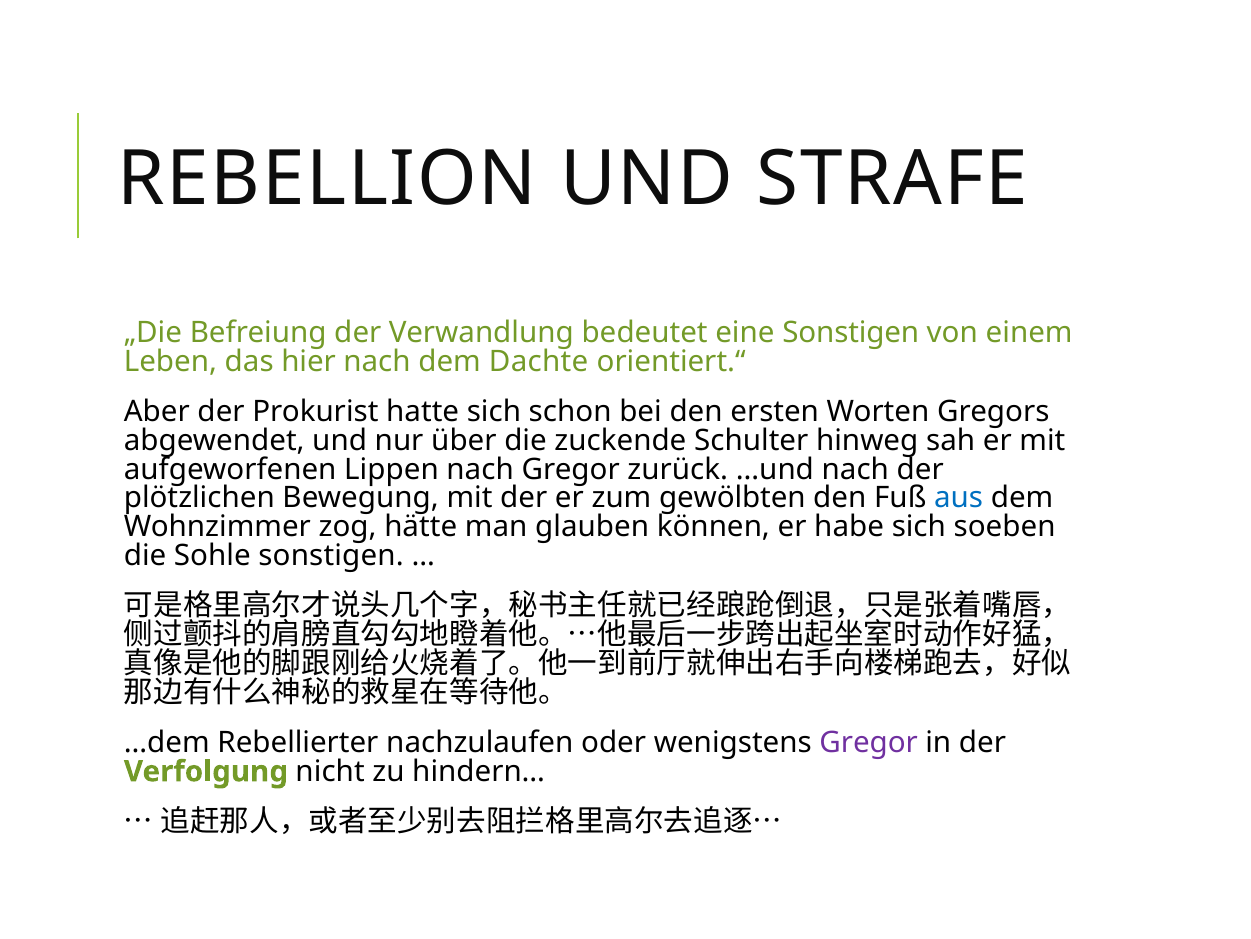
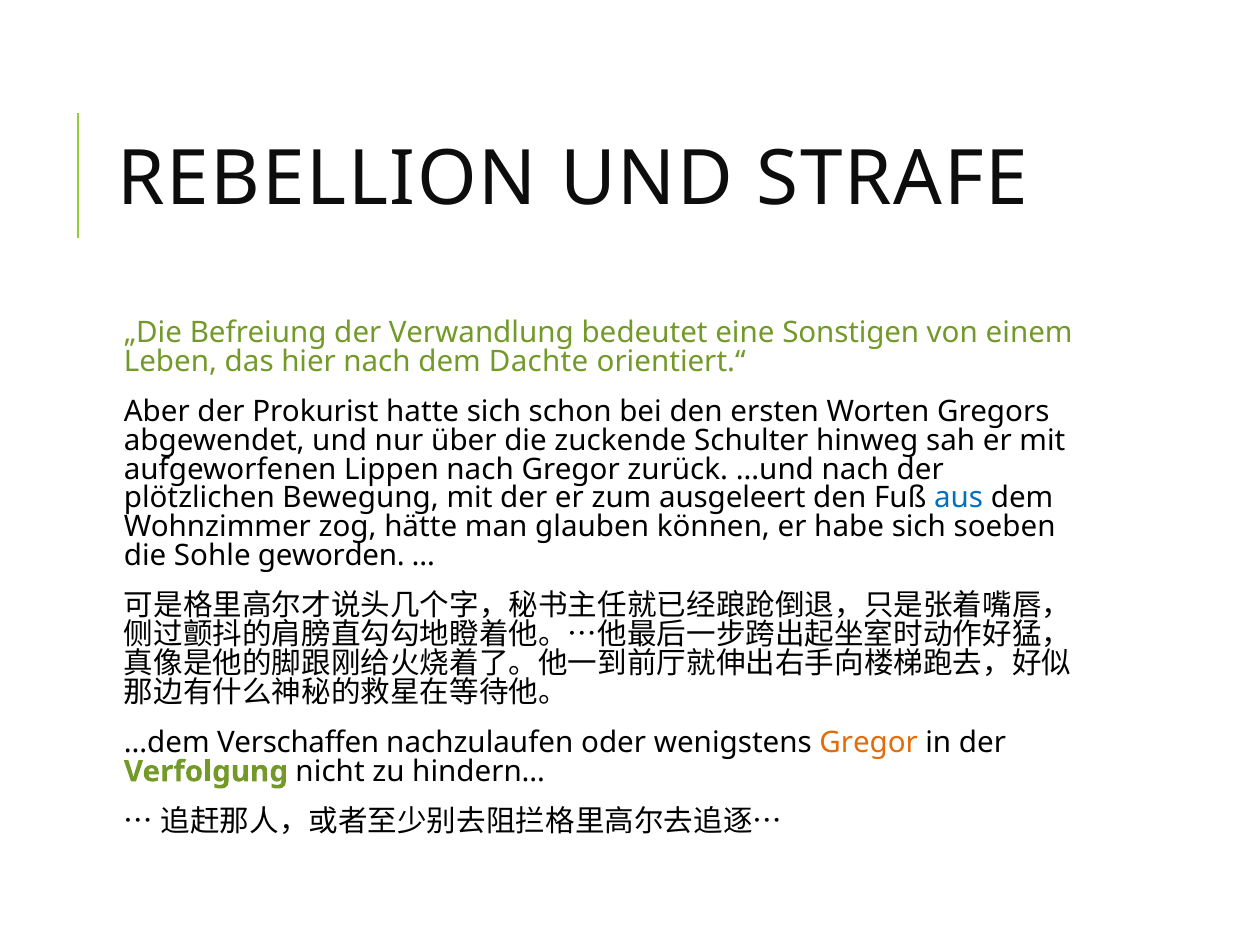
gewölbten: gewölbten -> ausgeleert (732, 498)
Sohle sonstigen: sonstigen -> geworden (331, 555)
Rebellierter: Rebellierter -> Verschaffen (298, 742)
Gregor colour: purple -> orange (869, 742)
